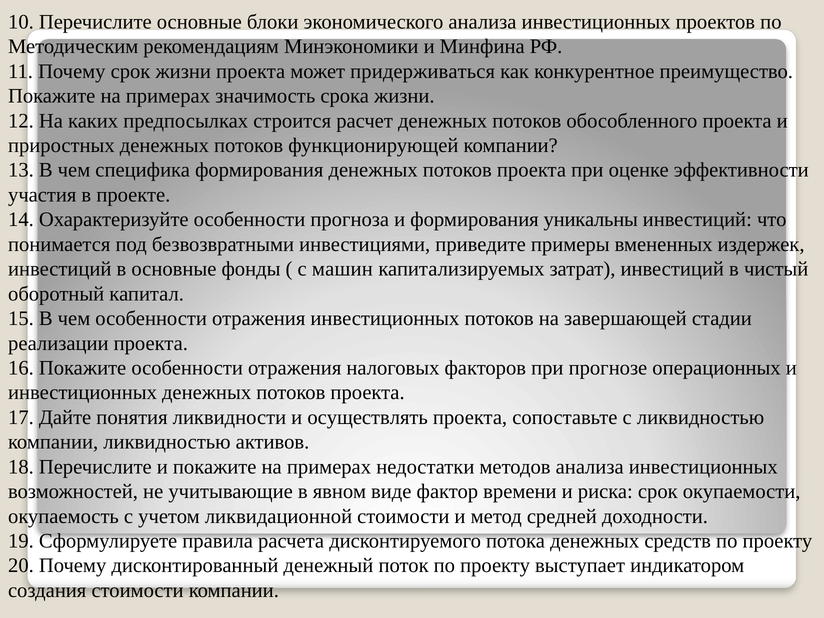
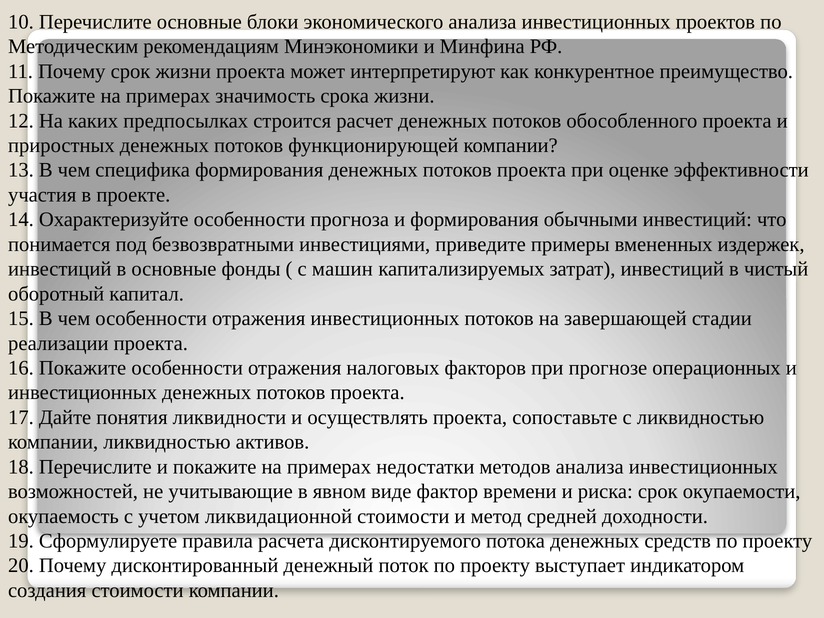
придерживаться: придерживаться -> интерпретируют (423, 71)
уникальны: уникальны -> обычными (591, 220)
